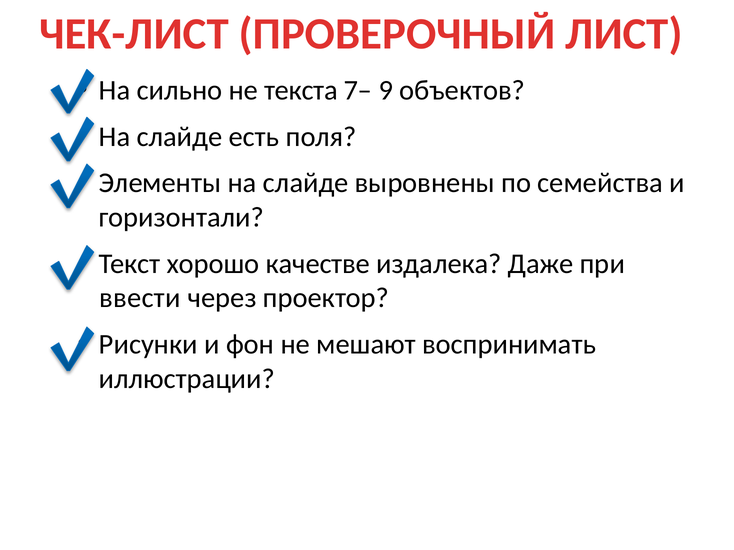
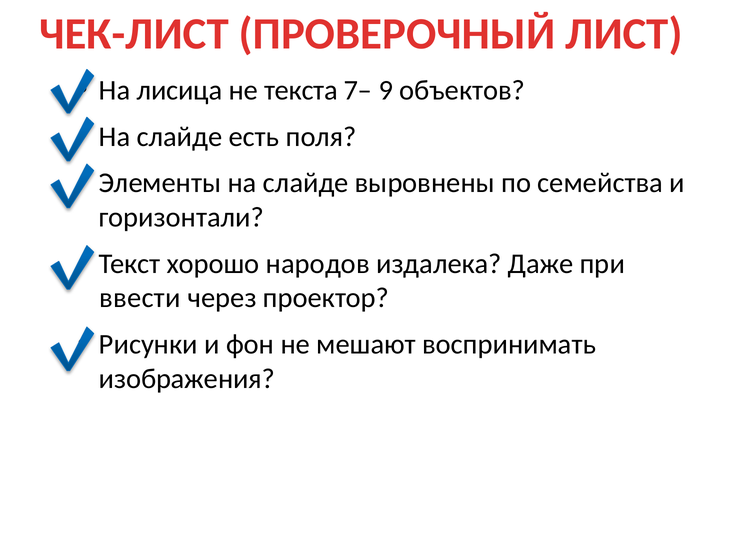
сильно: сильно -> лисица (180, 90)
качестве: качестве -> народов (318, 264)
иллюстрации: иллюстрации -> изображения (187, 379)
